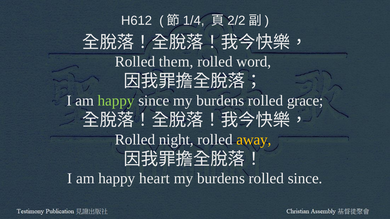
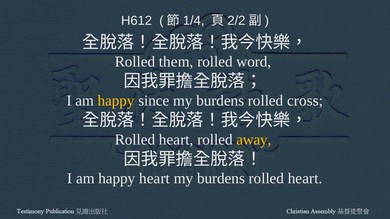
happy colour: light green -> yellow (116, 101)
grace: grace -> cross (305, 101)
night: night -> heart (176, 140)
burdens rolled since: since -> heart (305, 179)
